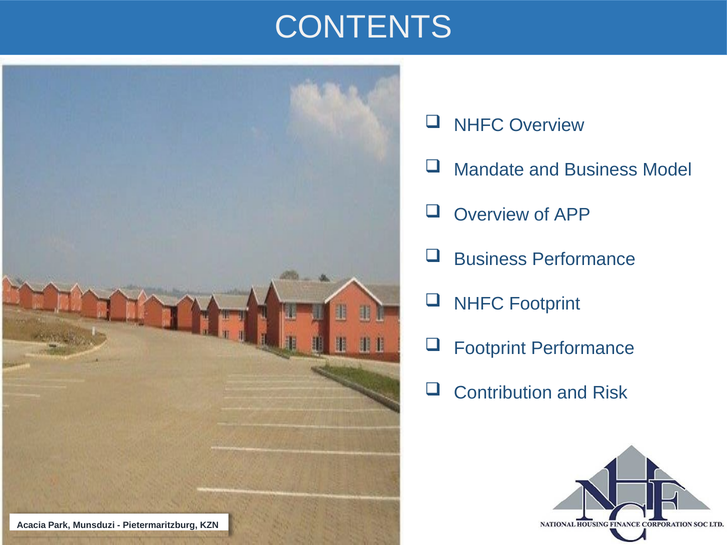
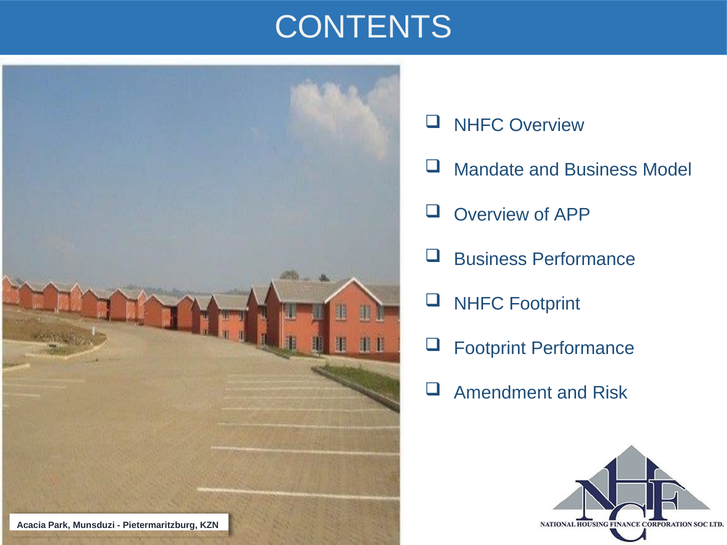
Contribution: Contribution -> Amendment (503, 393)
